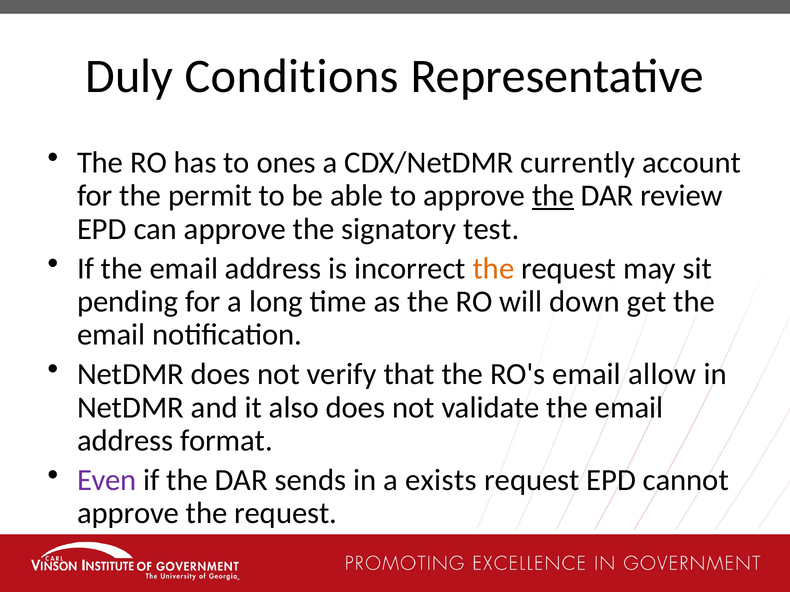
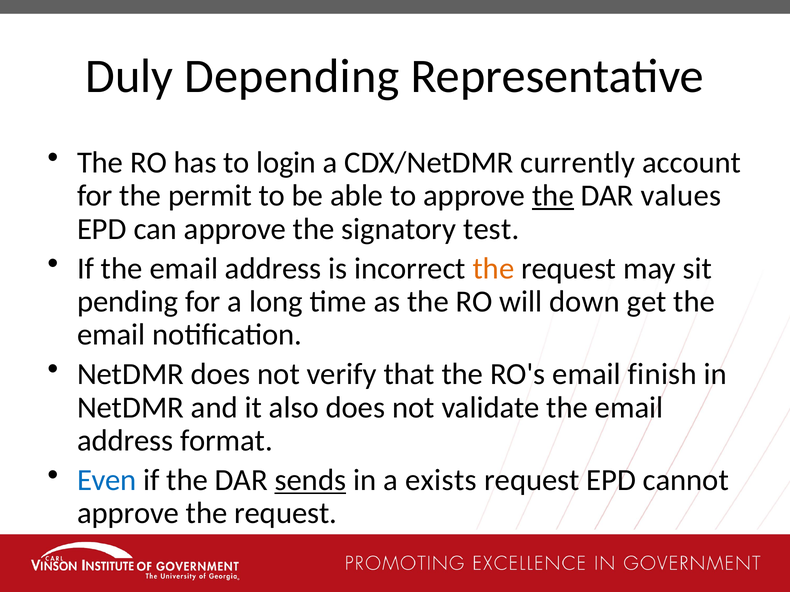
Conditions: Conditions -> Depending (292, 76)
ones: ones -> login (286, 163)
review: review -> values (681, 196)
allow: allow -> finish (662, 375)
Even colour: purple -> blue (107, 480)
sends underline: none -> present (310, 480)
